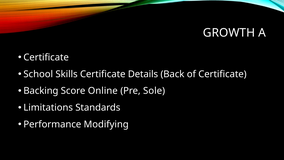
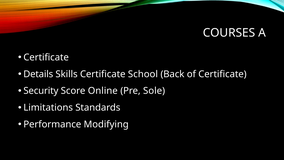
GROWTH: GROWTH -> COURSES (229, 33)
School: School -> Details (38, 74)
Details: Details -> School (143, 74)
Backing: Backing -> Security (41, 91)
